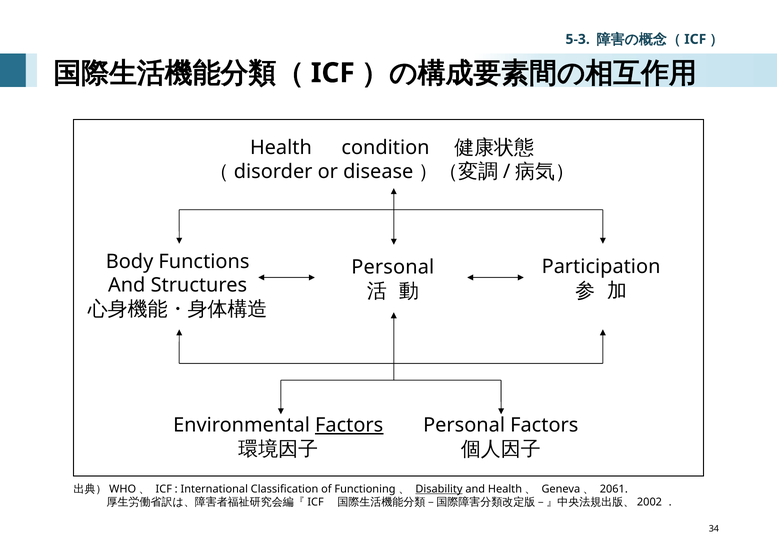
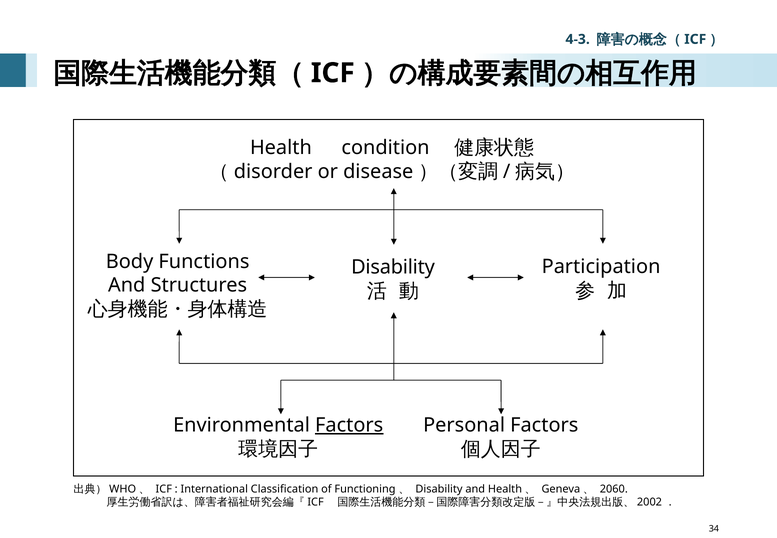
5-3: 5-3 -> 4-3 (578, 39)
Personal: Personal -> Disability (393, 267)
Disability underline: present -> none (439, 489)
2061: 2061 -> 2060 (614, 489)
